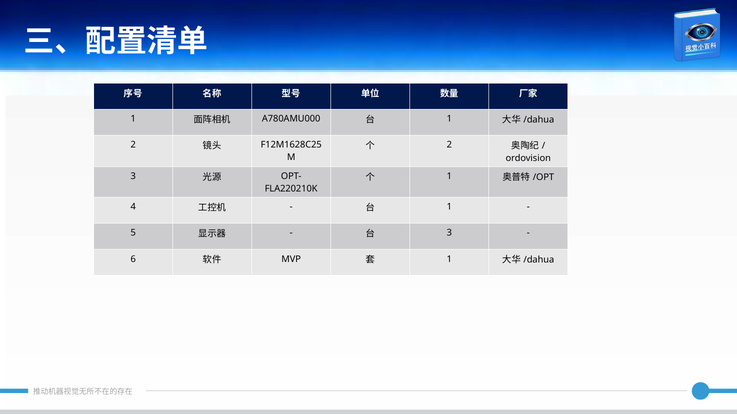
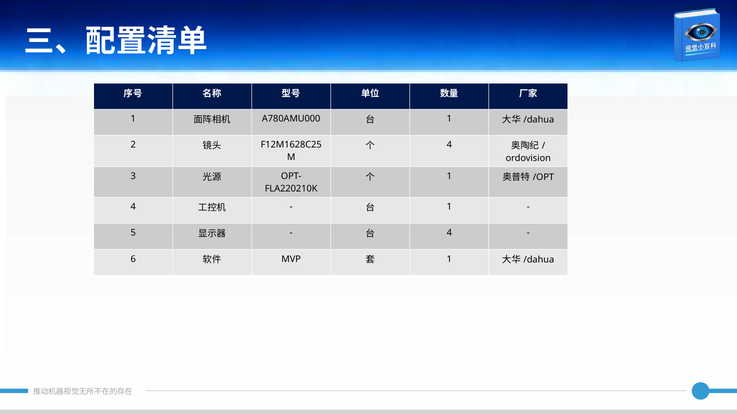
2: 2 -> 4 (449, 145)
3: 3 -> 4 (449, 233)
